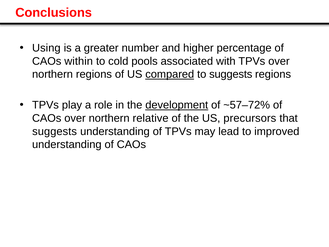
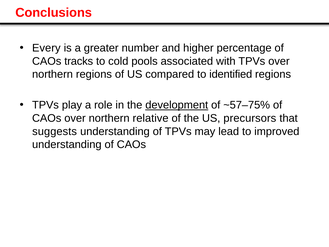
Using: Using -> Every (46, 48)
within: within -> tracks (79, 61)
compared underline: present -> none (170, 74)
to suggests: suggests -> identified (231, 74)
~57–72%: ~57–72% -> ~57–75% (247, 105)
